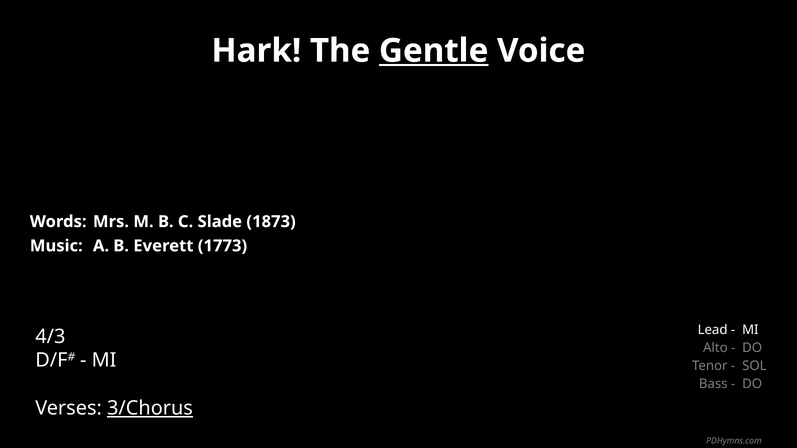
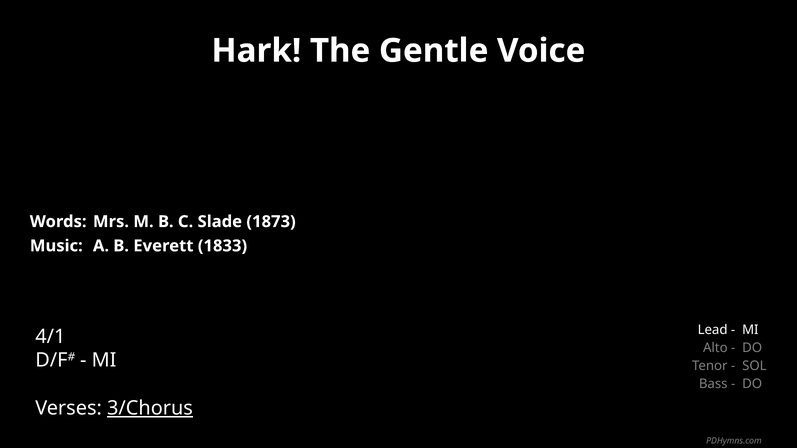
Gentle underline: present -> none (434, 51)
1773: 1773 -> 1833 (222, 246)
4/3: 4/3 -> 4/1 (50, 337)
